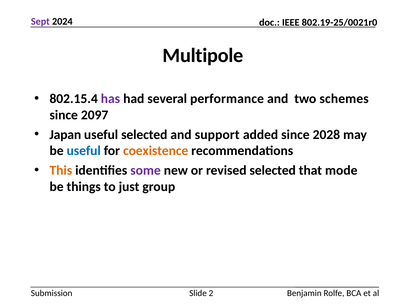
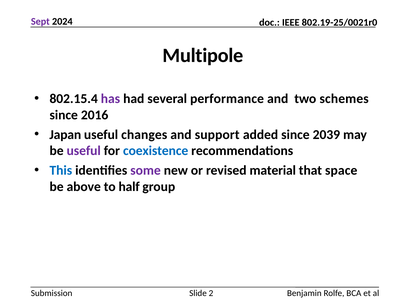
2097: 2097 -> 2016 (95, 115)
useful selected: selected -> changes (144, 135)
2028: 2028 -> 2039 (326, 135)
useful colour: blue -> purple (84, 151)
coexistence colour: orange -> blue (156, 151)
This colour: orange -> blue (61, 171)
revised selected: selected -> material (273, 171)
mode: mode -> space (341, 171)
things: things -> above (84, 187)
just: just -> half (129, 187)
